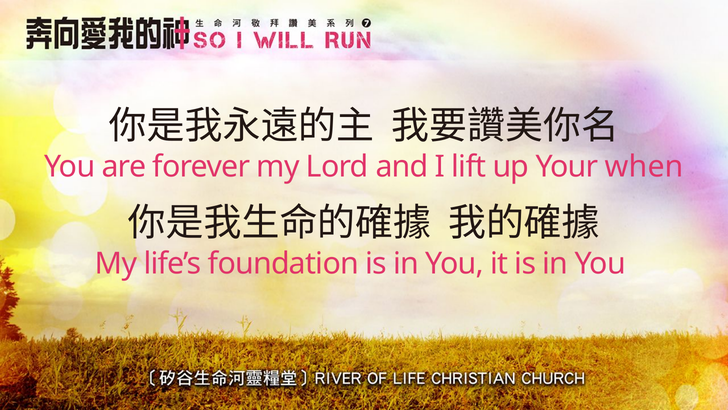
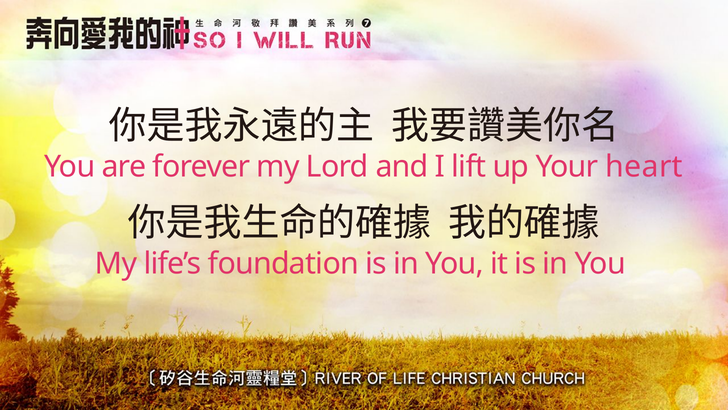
when: when -> heart (644, 167)
